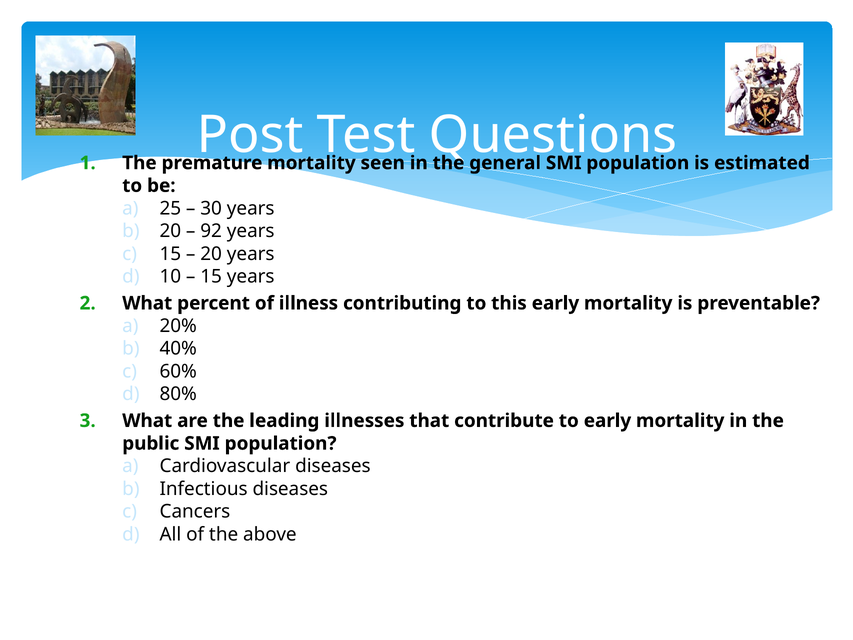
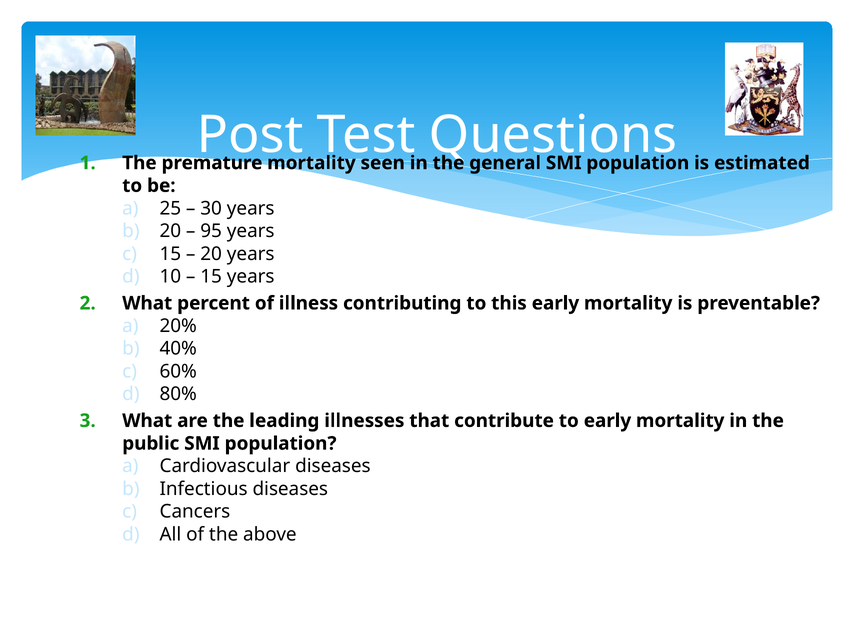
92: 92 -> 95 (211, 231)
